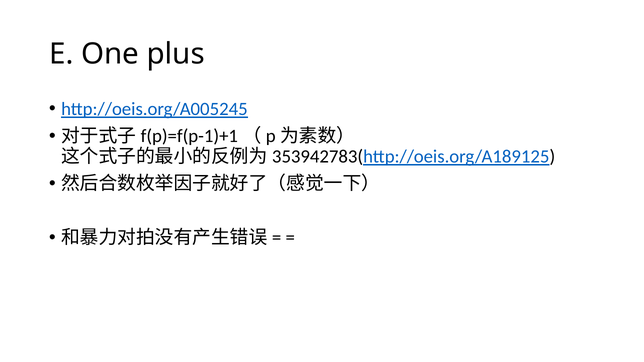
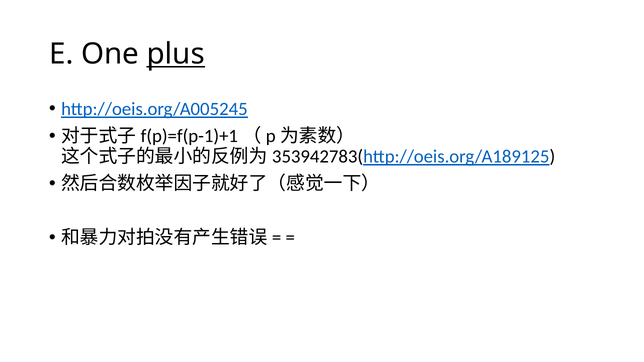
plus underline: none -> present (176, 54)
